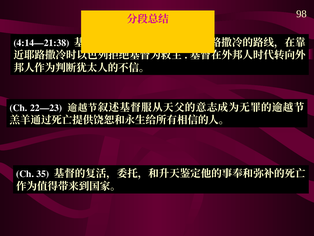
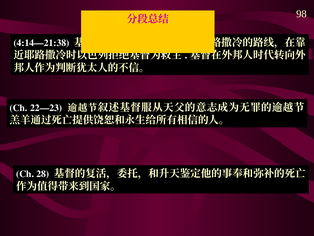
35: 35 -> 28 (43, 174)
